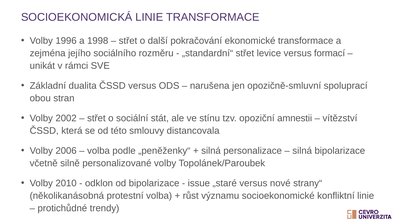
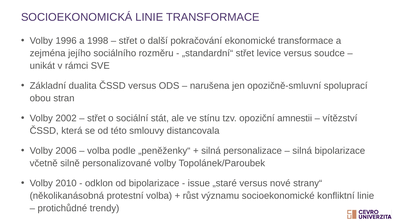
formací: formací -> soudce (330, 53)
